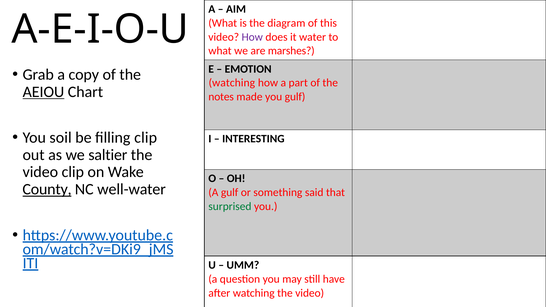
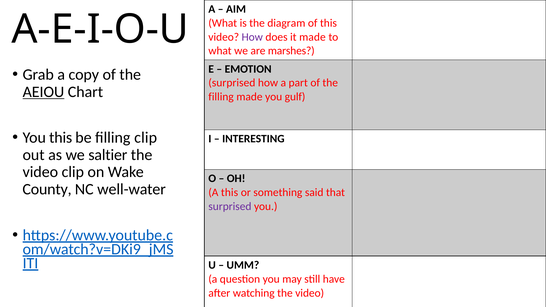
it water: water -> made (312, 37)
watching: watching -> surprised (232, 83)
notes: notes -> filling (221, 97)
You soil: soil -> this (61, 138)
County underline: present -> none (47, 189)
A gulf: gulf -> this (230, 193)
surprised colour: green -> purple (230, 206)
